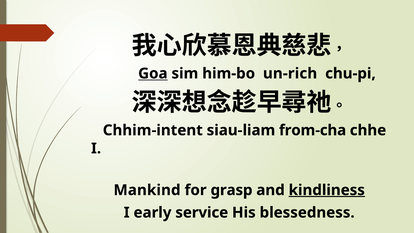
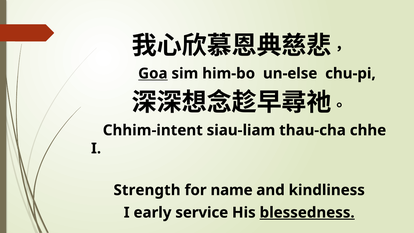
un-rich: un-rich -> un-else (290, 73)
from-cha: from-cha -> thau-cha (313, 130)
Mankind: Mankind -> Strength (147, 190)
grasp: grasp -> name (232, 190)
kindliness underline: present -> none (327, 190)
blessedness underline: none -> present (307, 212)
